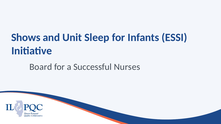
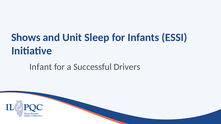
Board: Board -> Infant (41, 67)
Nurses: Nurses -> Drivers (127, 67)
